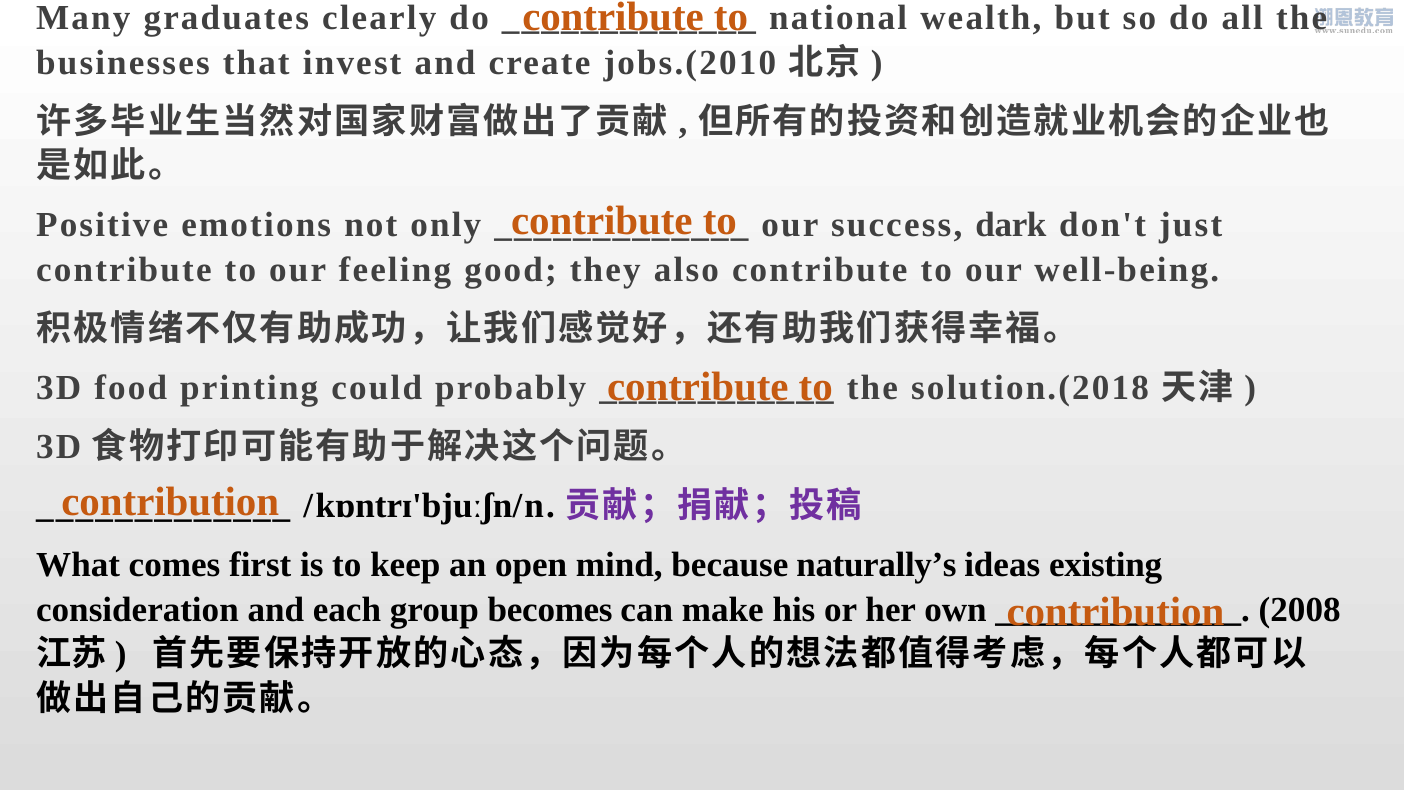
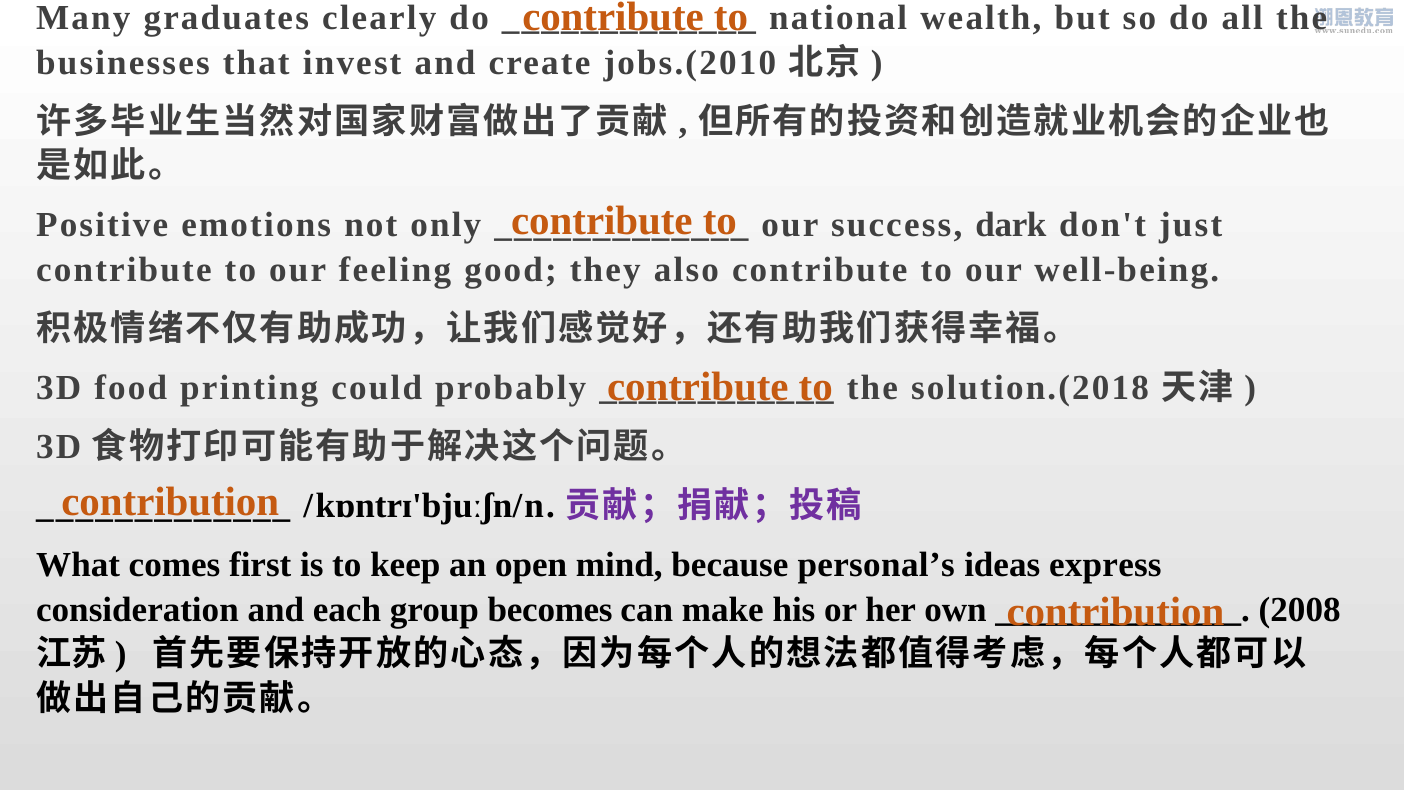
naturally’s: naturally’s -> personal’s (876, 565)
existing: existing -> express (1105, 565)
